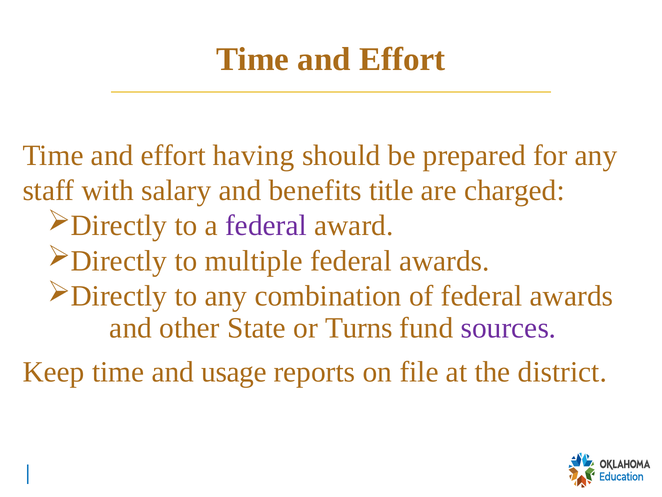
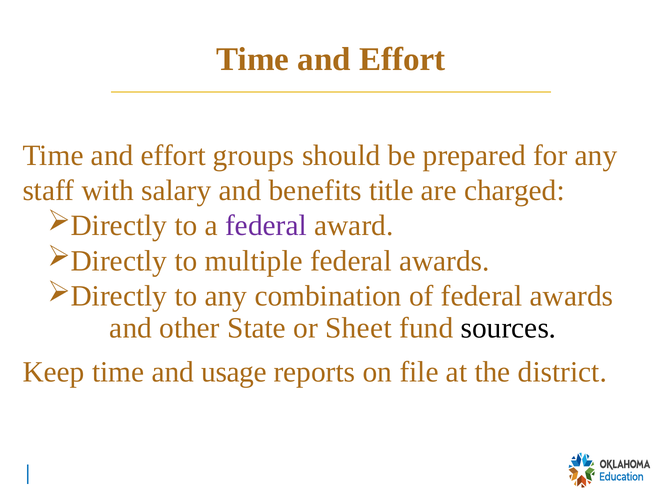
having: having -> groups (254, 155)
Turns: Turns -> Sheet (359, 328)
sources colour: purple -> black (509, 328)
